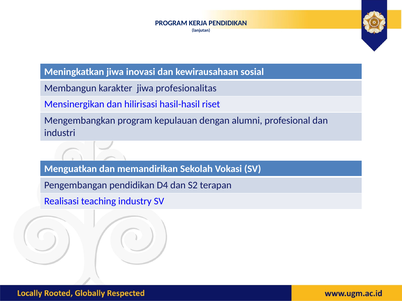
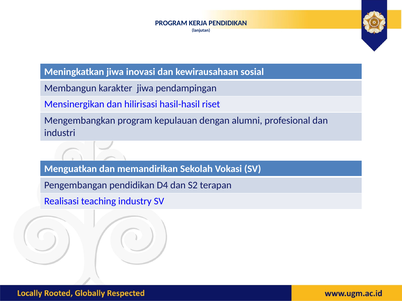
profesionalitas: profesionalitas -> pendampingan (186, 88)
